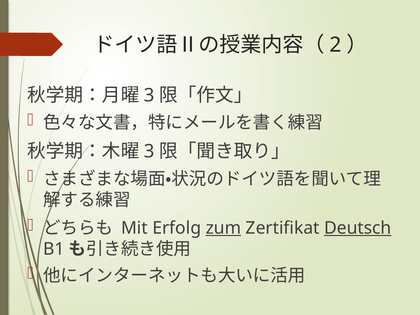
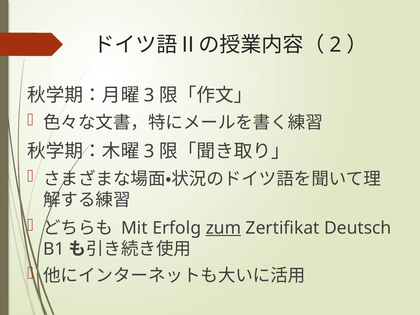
Deutsch underline: present -> none (358, 228)
